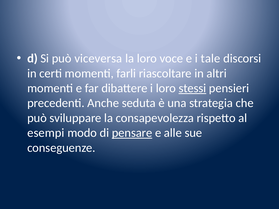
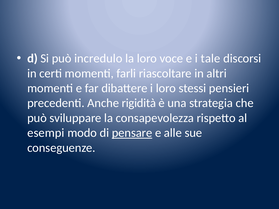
viceversa: viceversa -> incredulo (98, 59)
stessi underline: present -> none (192, 88)
seduta: seduta -> rigidità (139, 103)
